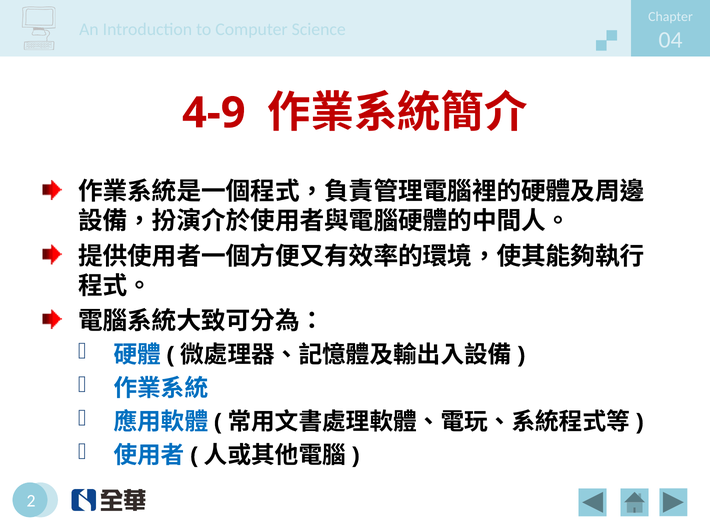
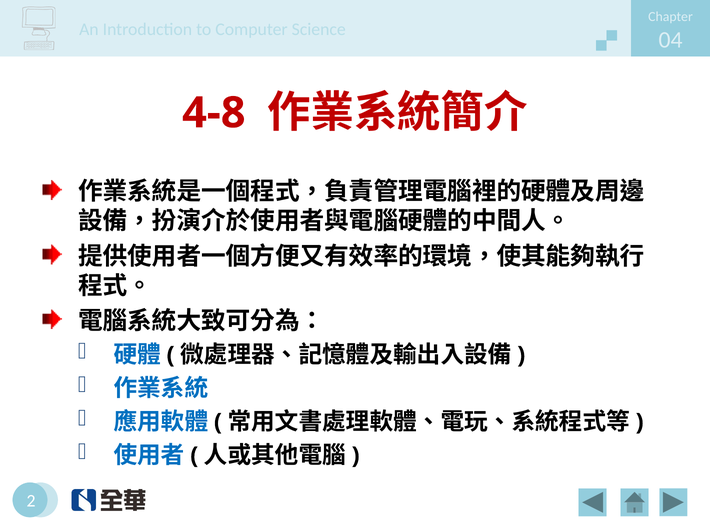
4-9: 4-9 -> 4-8 (214, 113)
